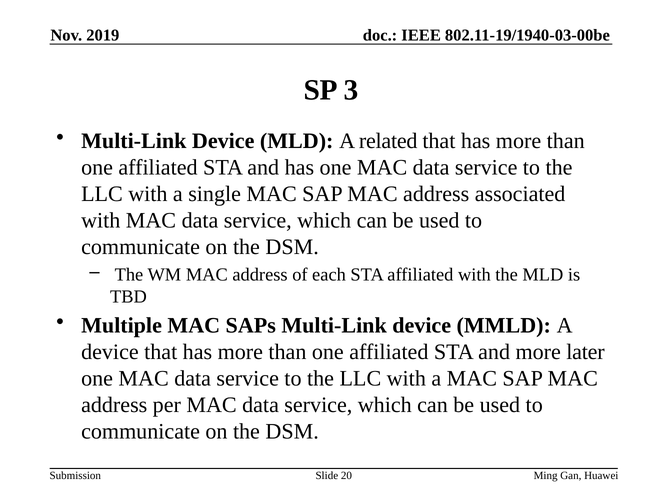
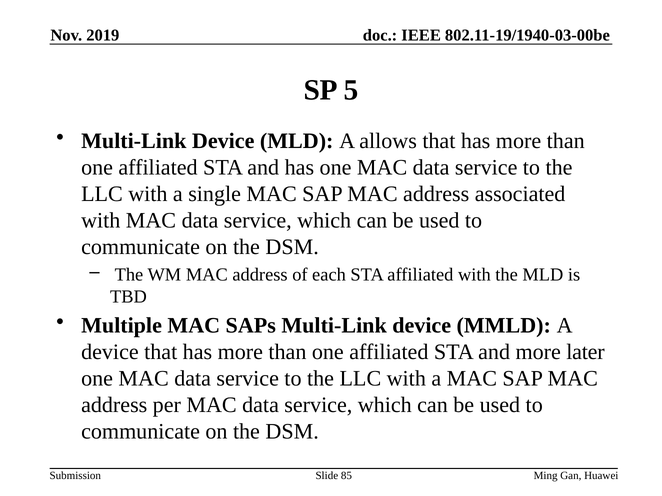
3: 3 -> 5 (351, 90)
related: related -> allows (388, 141)
20: 20 -> 85 (346, 476)
